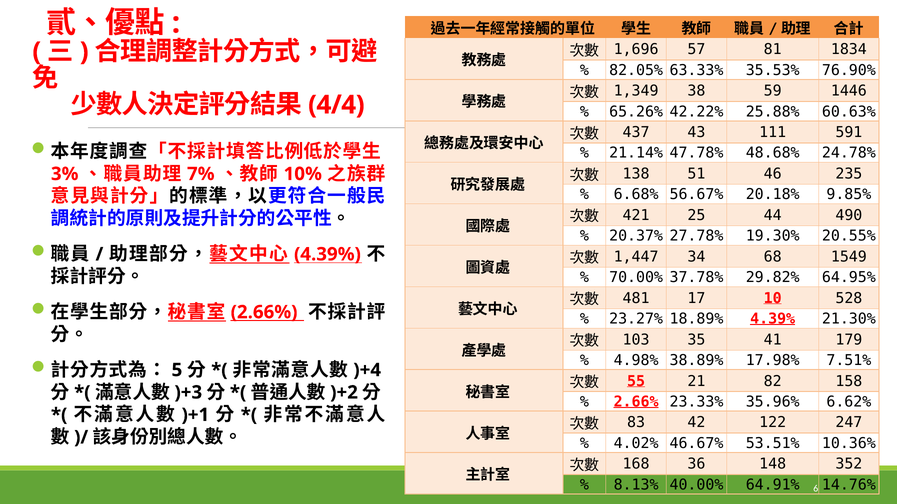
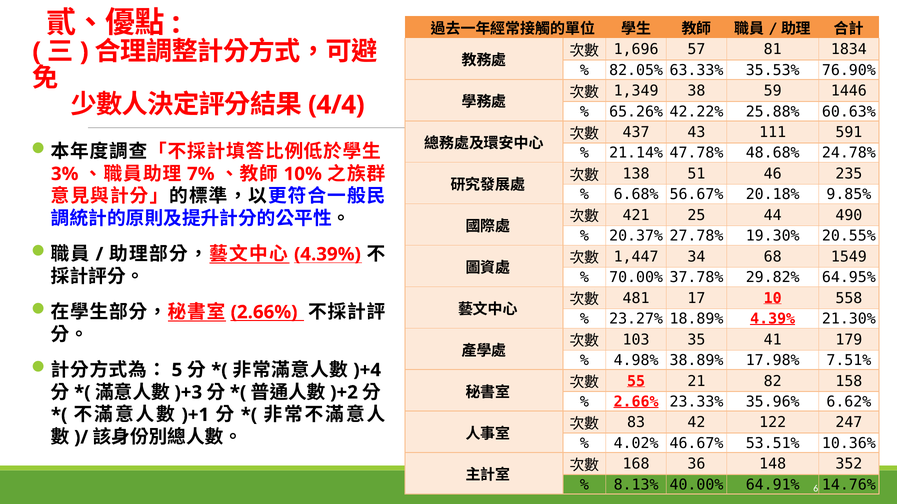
528: 528 -> 558 (849, 298)
